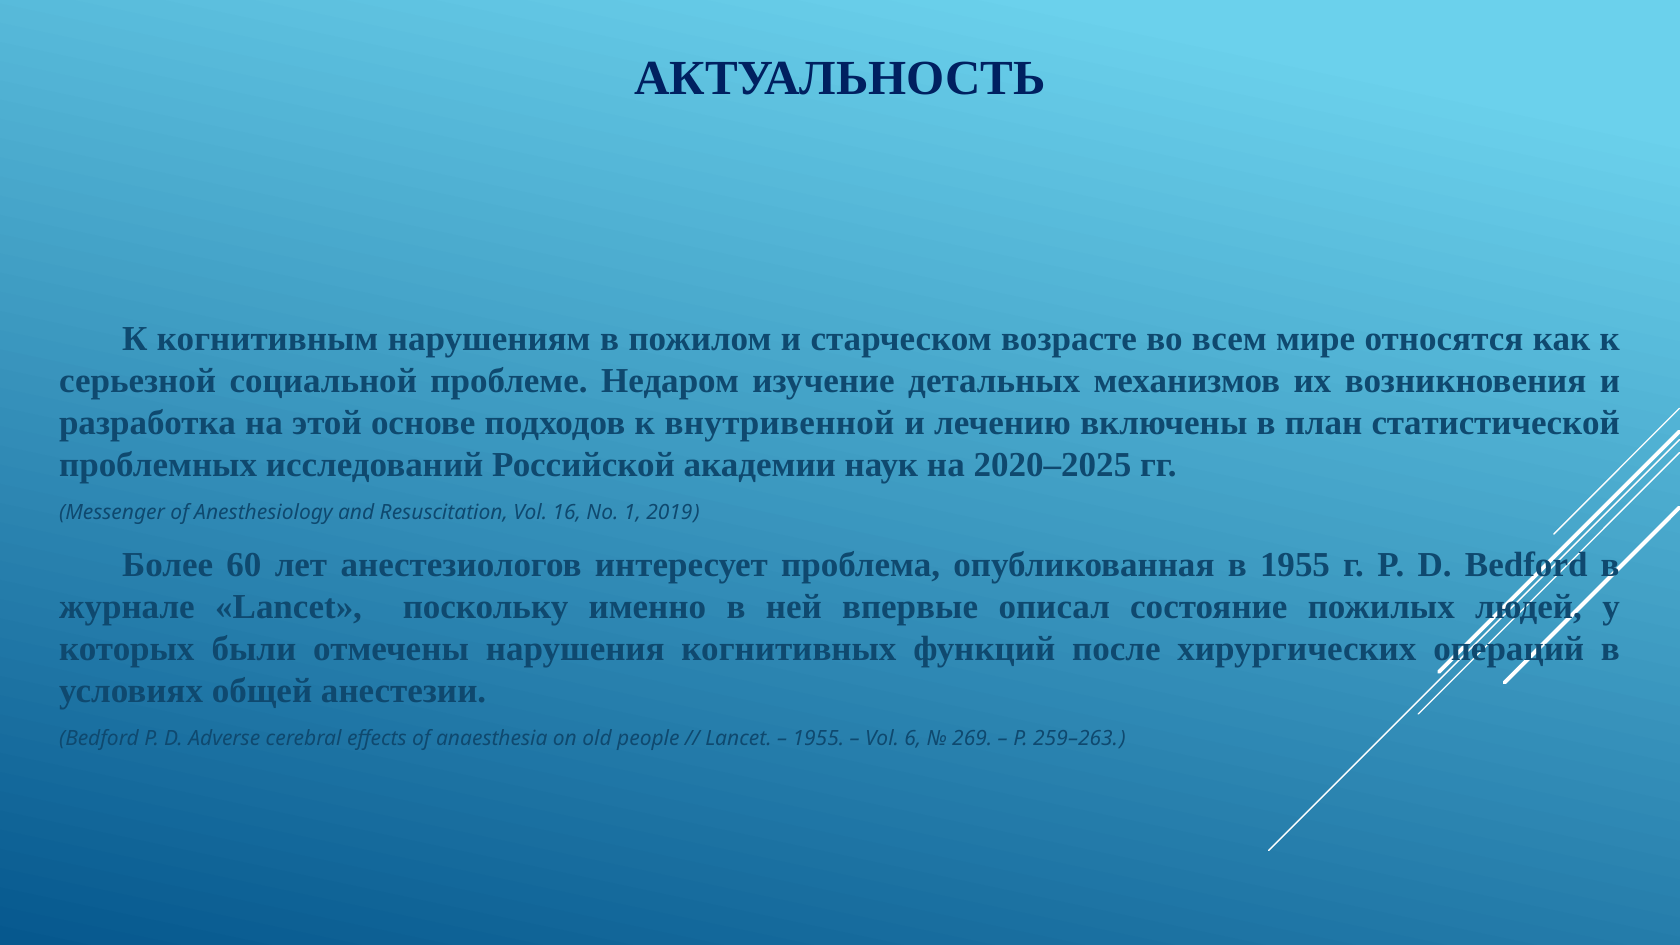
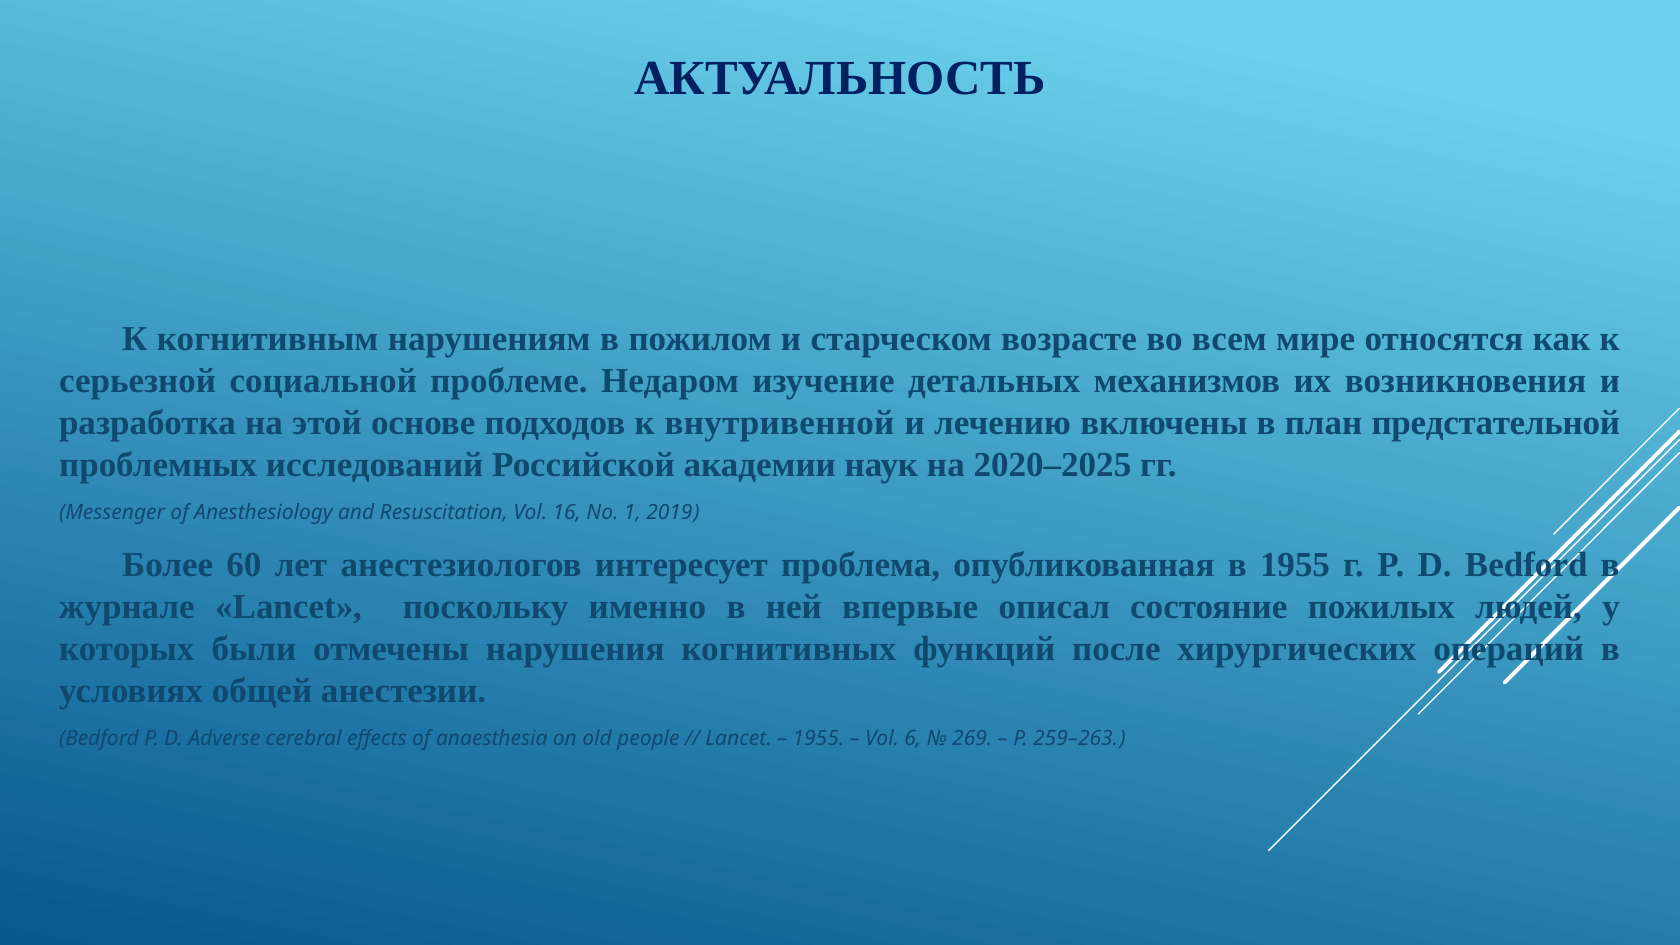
статистической: статистической -> предстательной (1496, 423)
